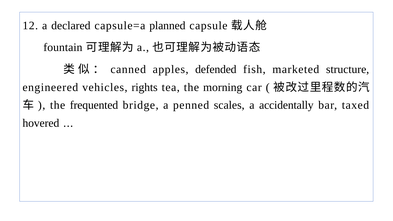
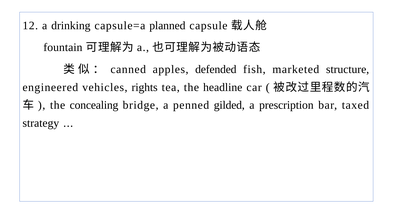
declared: declared -> drinking (71, 25)
morning: morning -> headline (223, 87)
frequented: frequented -> concealing (94, 105)
scales: scales -> gilded (229, 105)
accidentally: accidentally -> prescription (286, 105)
hovered: hovered -> strategy (41, 123)
